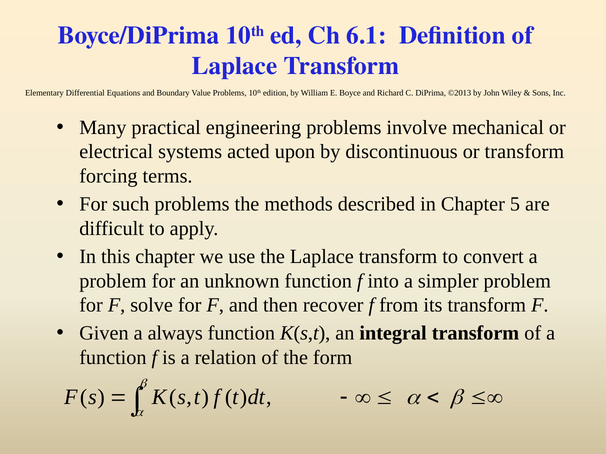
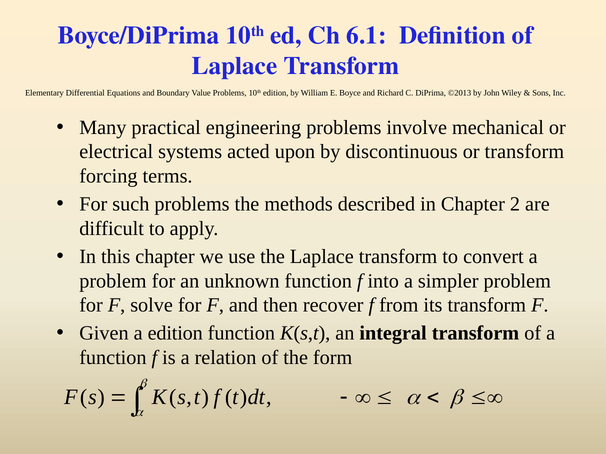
5: 5 -> 2 (515, 204)
a always: always -> edition (175, 334)
